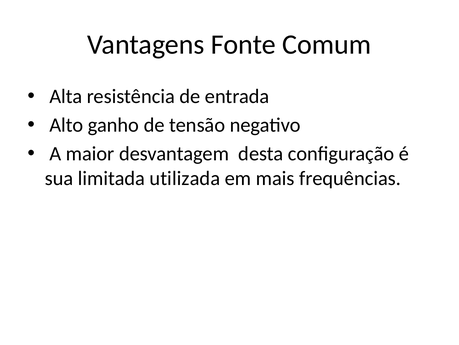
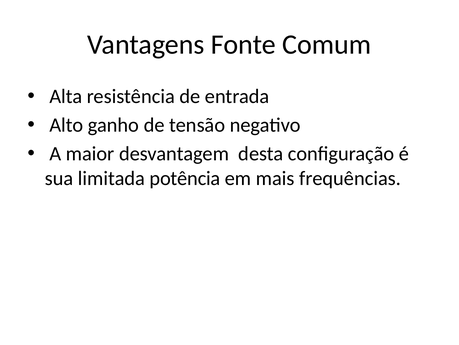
utilizada: utilizada -> potência (185, 178)
